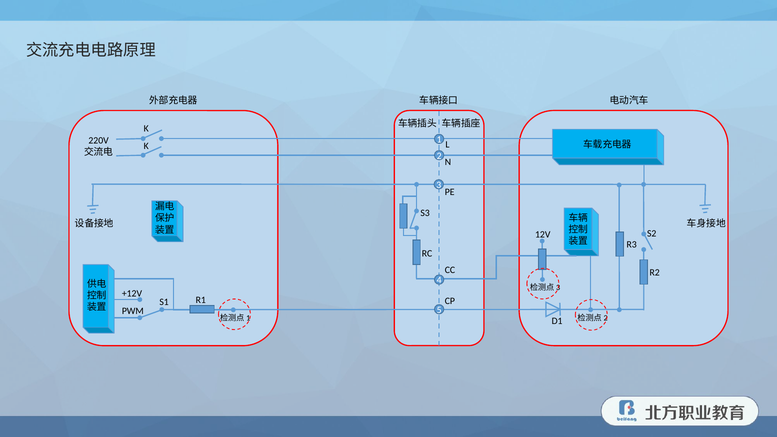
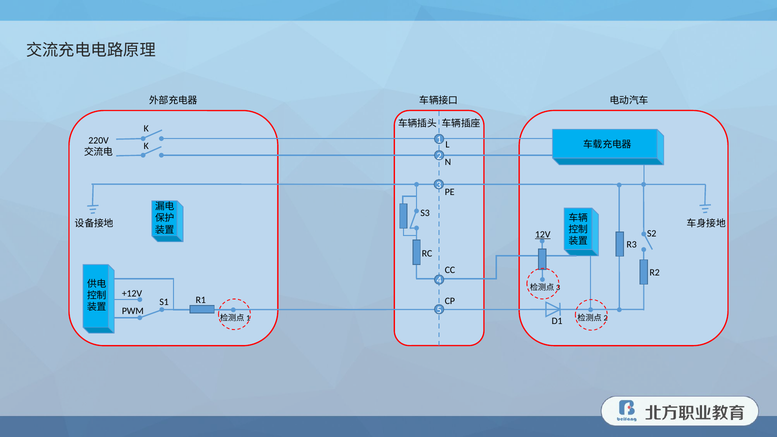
12V underline: none -> present (543, 235)
